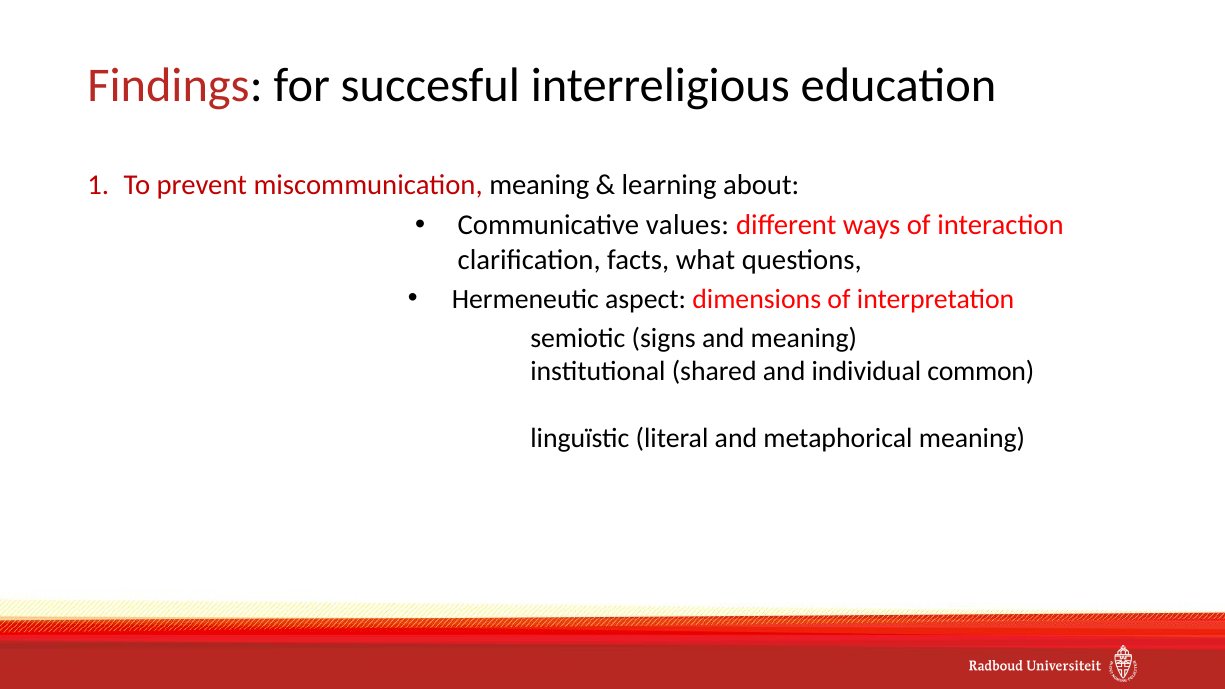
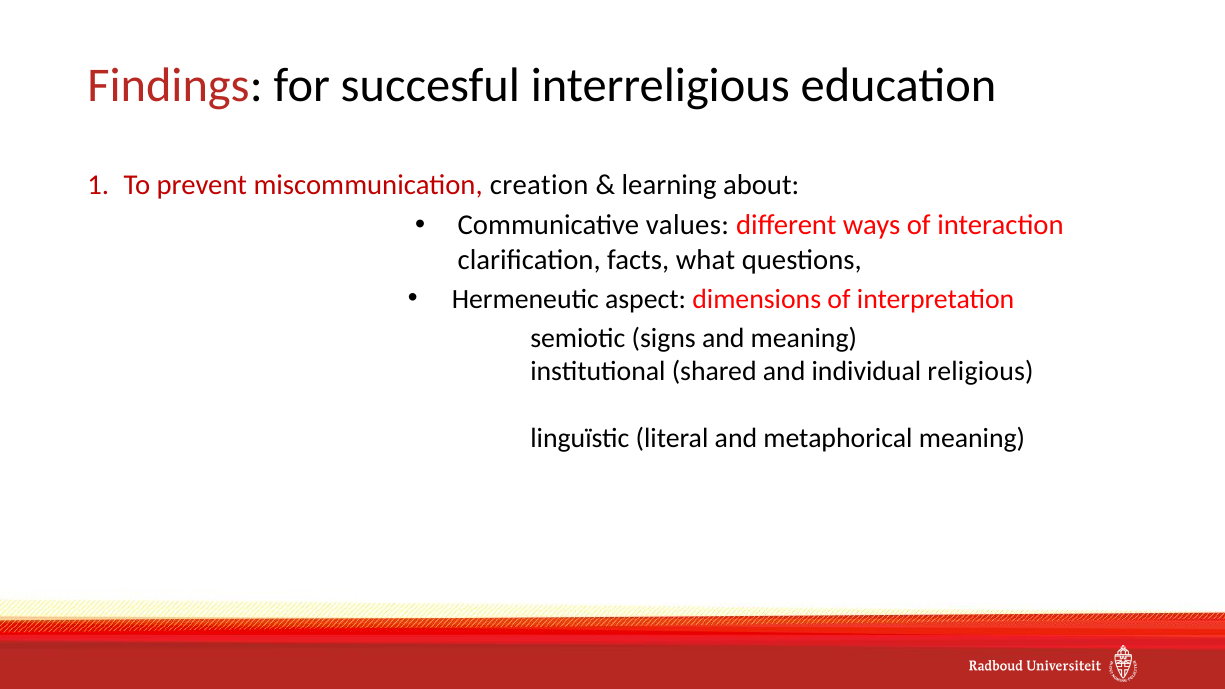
miscommunication meaning: meaning -> creation (539, 185)
common: common -> religious (981, 371)
